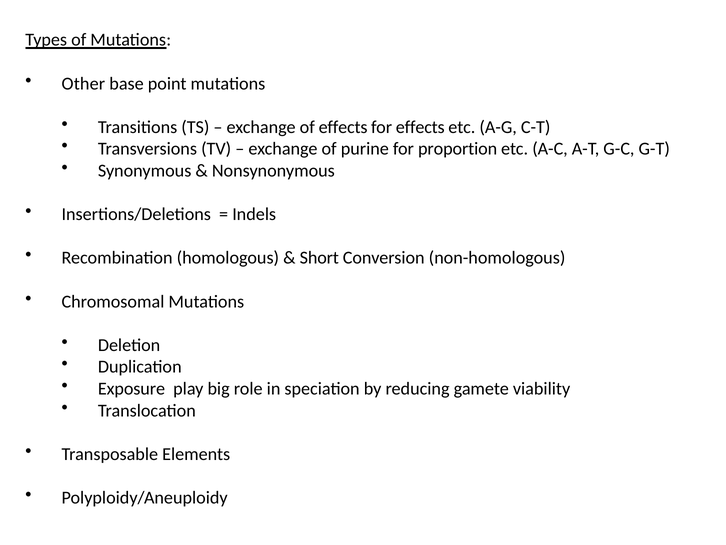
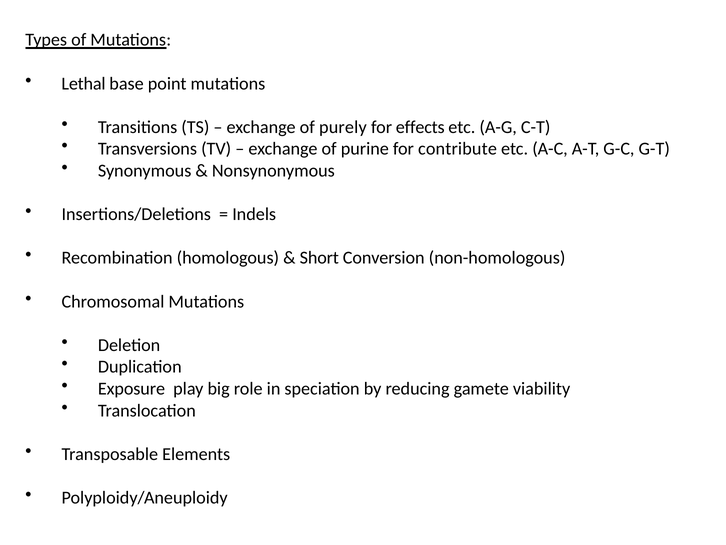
Other: Other -> Lethal (84, 83)
of effects: effects -> purely (343, 127)
proportion: proportion -> contribute (457, 149)
